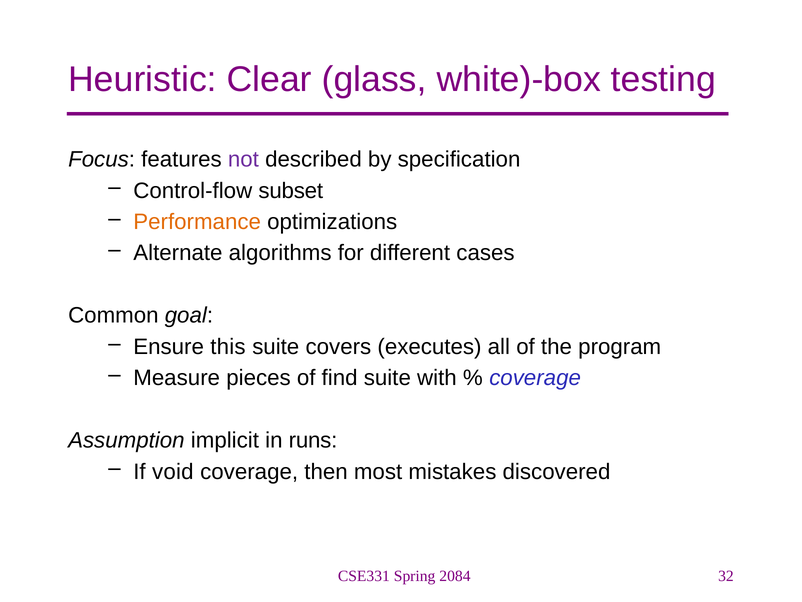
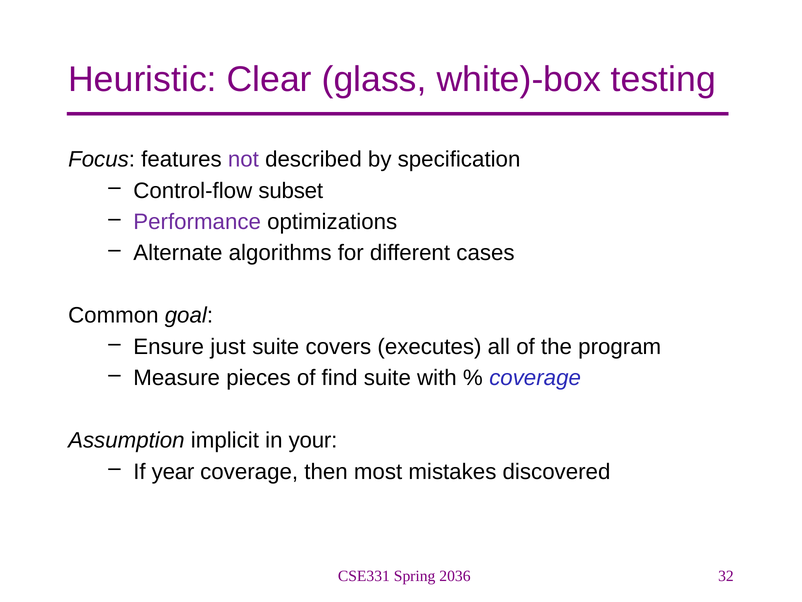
Performance colour: orange -> purple (197, 222)
this: this -> just (228, 346)
runs: runs -> your (313, 440)
void: void -> year (173, 471)
2084: 2084 -> 2036 (455, 576)
